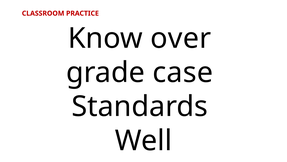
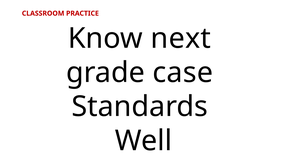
over: over -> next (181, 38)
